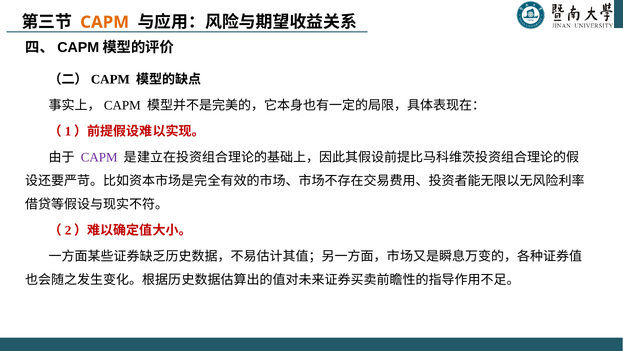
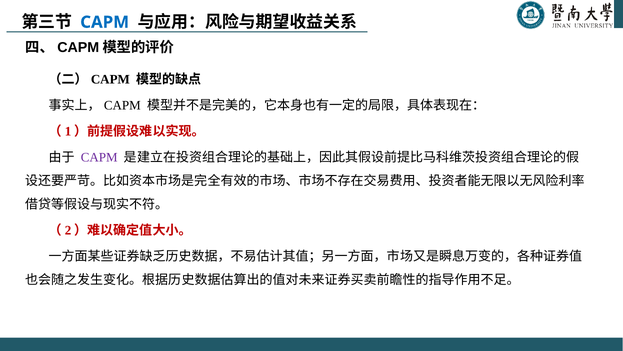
CAPM colour: orange -> blue (105, 22)
